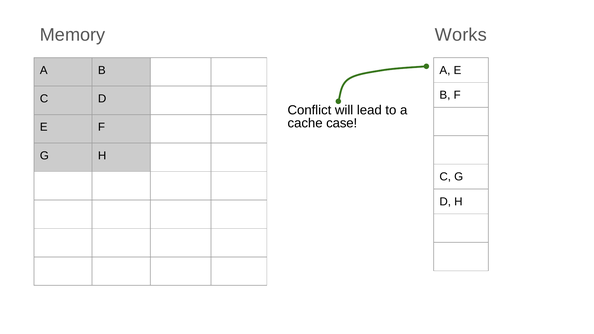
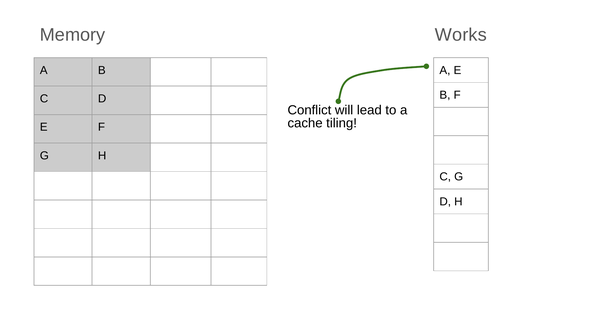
case: case -> tiling (342, 123)
